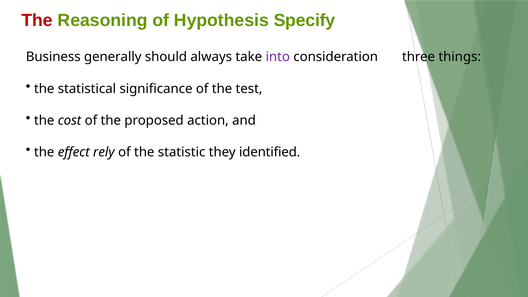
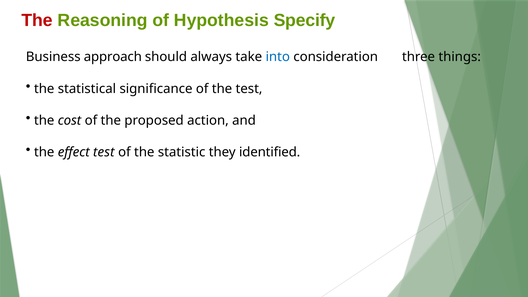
generally: generally -> approach (113, 57)
into colour: purple -> blue (278, 57)
effect rely: rely -> test (104, 152)
